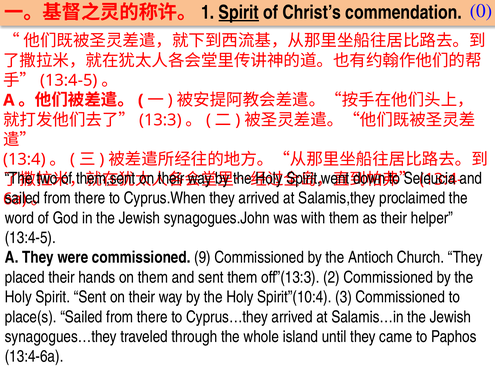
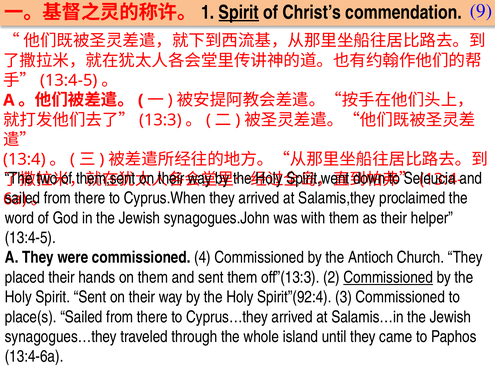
0: 0 -> 9 (481, 11)
9: 9 -> 4 (203, 258)
Commissioned underline: none -> present (388, 278)
Spirit”(10:4: Spirit”(10:4 -> Spirit”(92:4 (294, 297)
